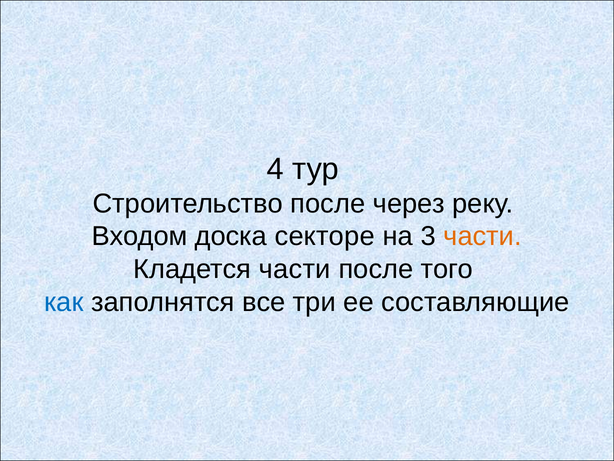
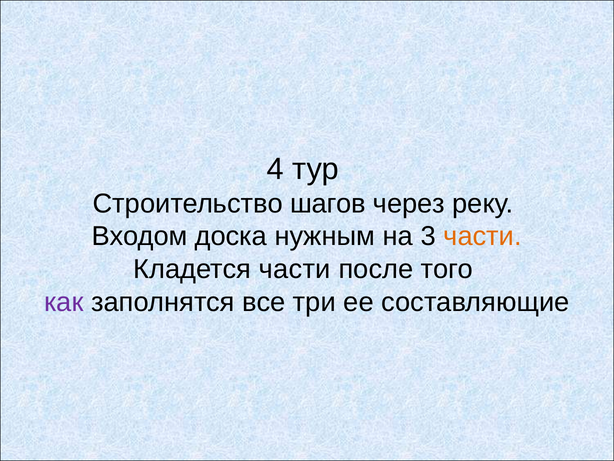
Строительство после: после -> шагов (328, 203)
секторе: секторе -> нужным (325, 236)
как colour: blue -> purple (64, 302)
